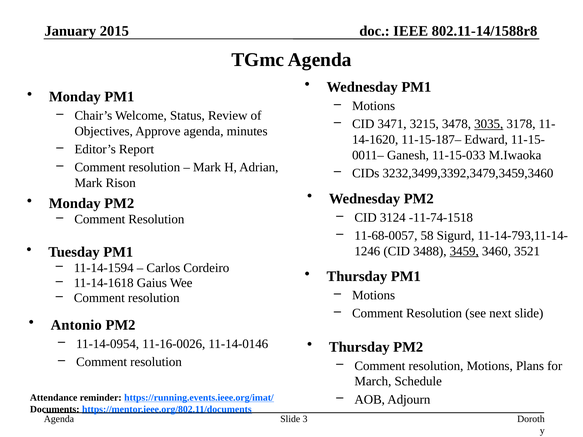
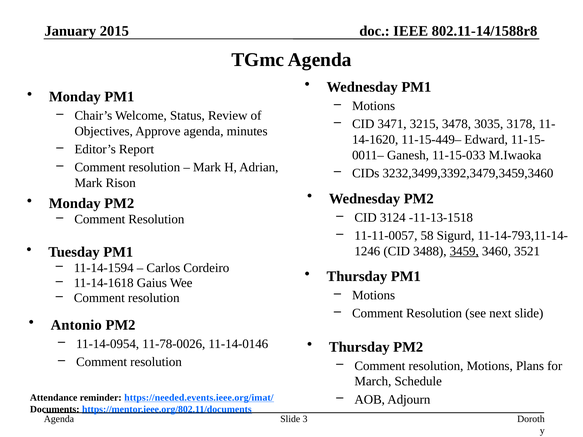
3035 underline: present -> none (489, 124)
11-15-187–: 11-15-187– -> 11-15-449– (431, 140)
-11-74-1518: -11-74-1518 -> -11-13-1518 (441, 218)
11-68-0057: 11-68-0057 -> 11-11-0057 (386, 236)
11-16-0026: 11-16-0026 -> 11-78-0026 (174, 344)
https://running.events.ieee.org/imat/: https://running.events.ieee.org/imat/ -> https://needed.events.ieee.org/imat/ (199, 398)
